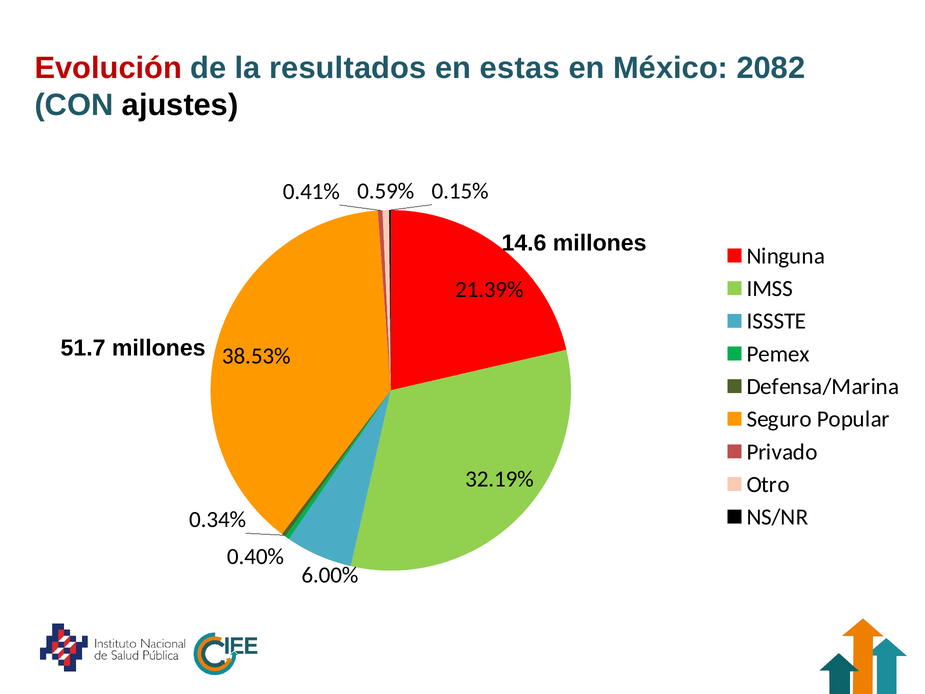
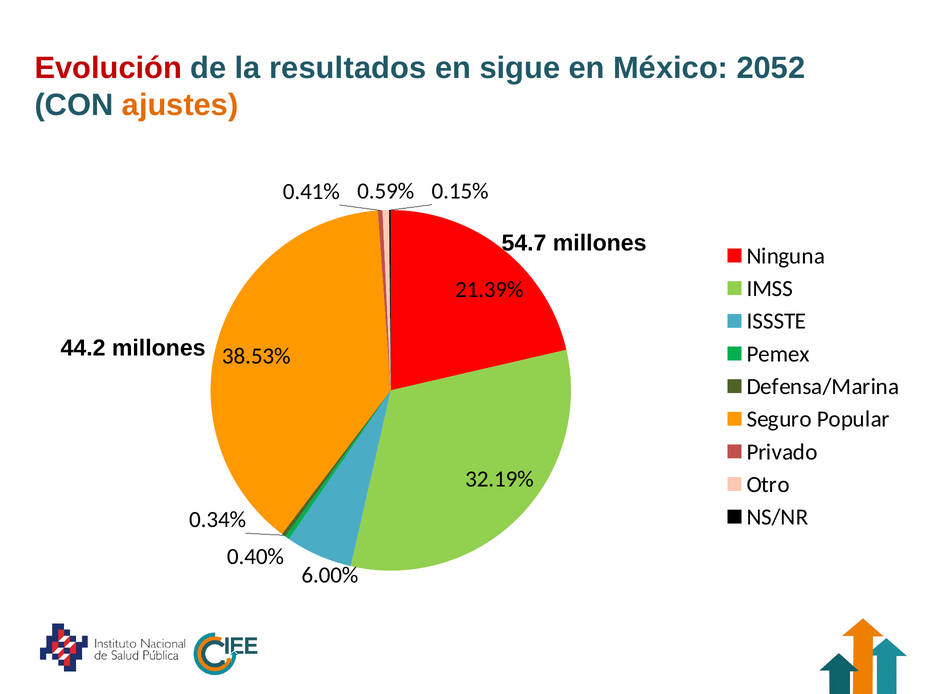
estas: estas -> sigue (520, 68)
2082: 2082 -> 2052 (771, 68)
ajustes colour: black -> orange (180, 105)
14.6: 14.6 -> 54.7 (524, 243)
51.7: 51.7 -> 44.2 (83, 348)
